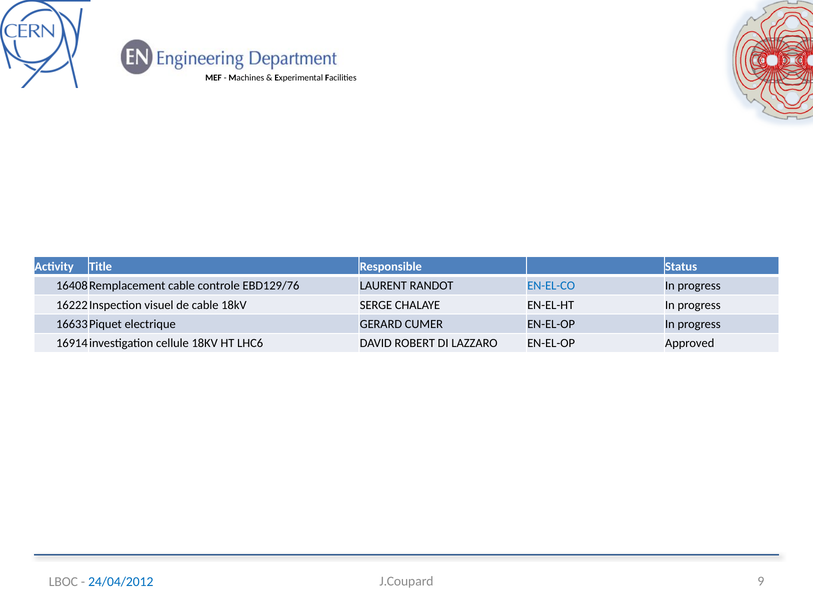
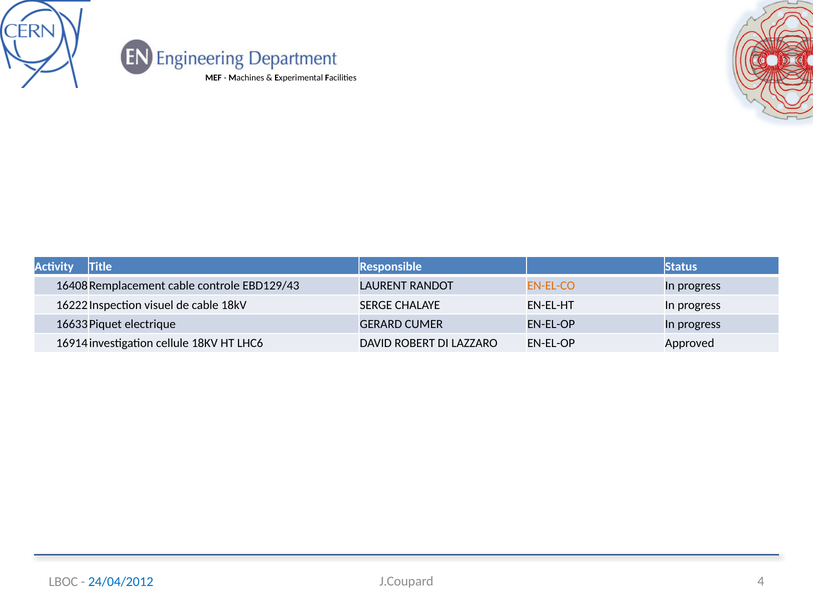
EBD129/76: EBD129/76 -> EBD129/43 (271, 286)
EN-EL-CO colour: blue -> orange (551, 286)
9: 9 -> 4 (761, 582)
